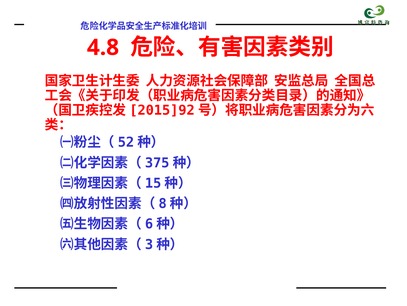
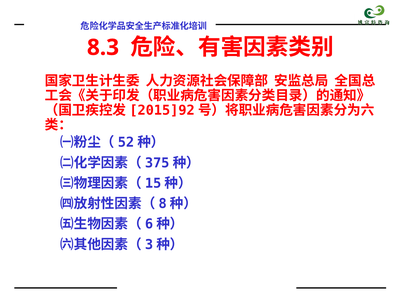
4.8: 4.8 -> 8.3 (103, 47)
